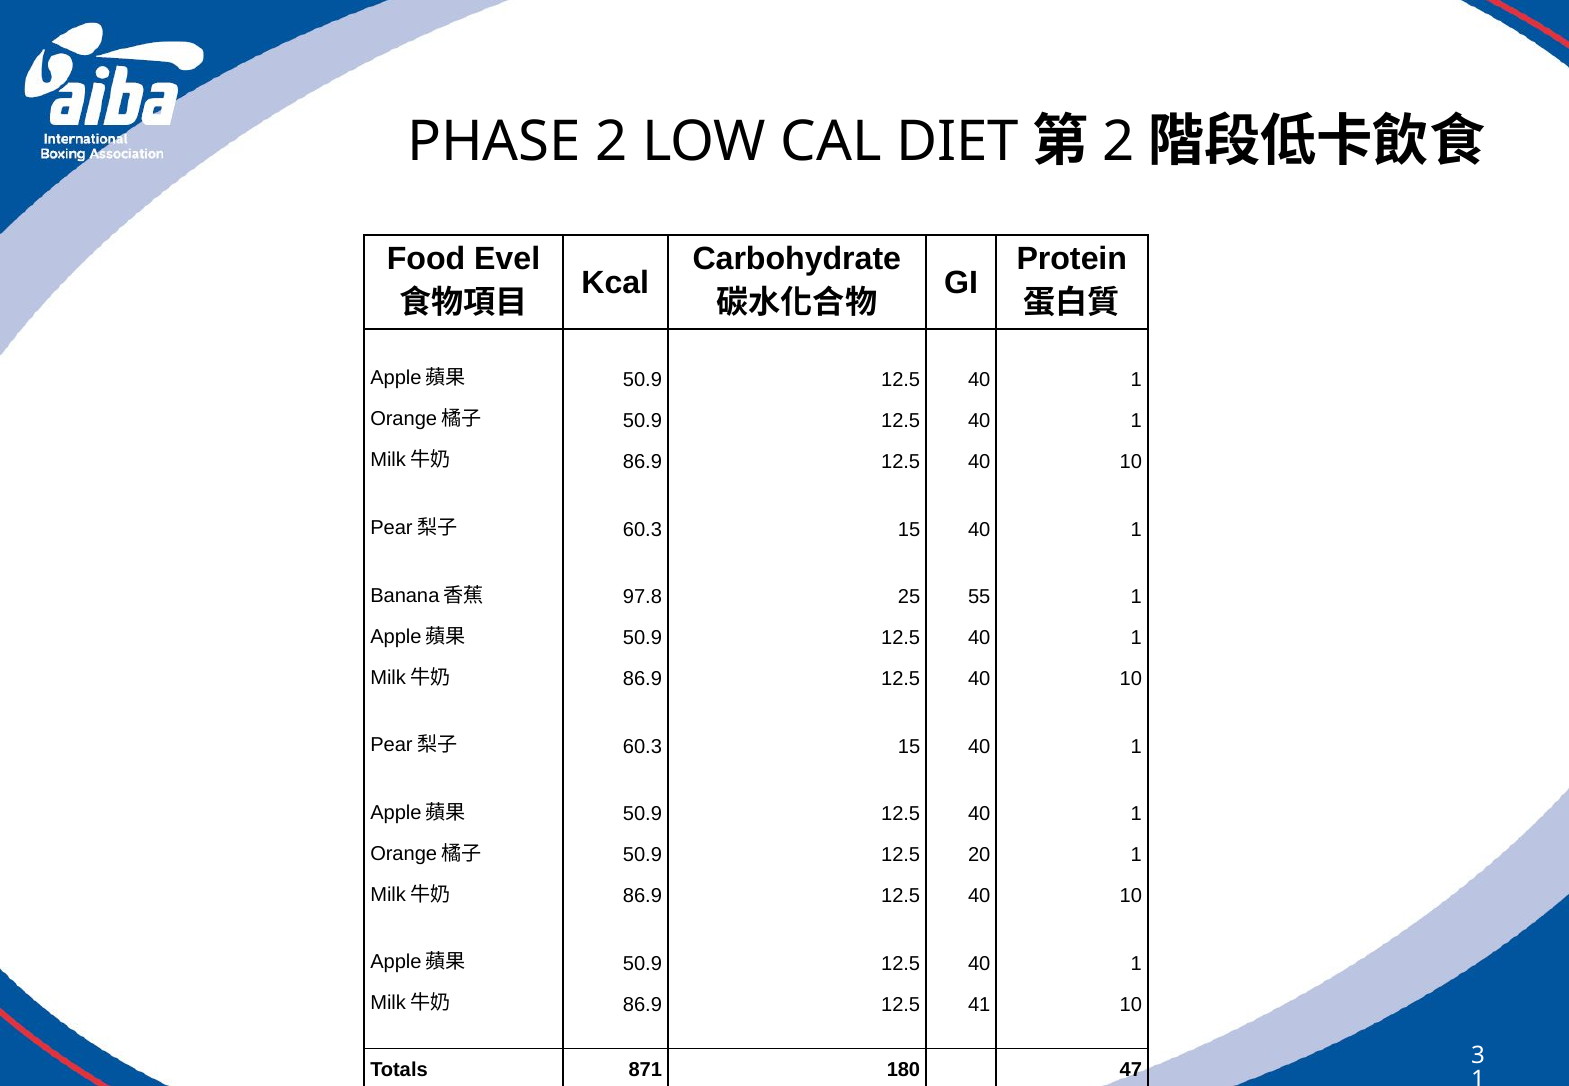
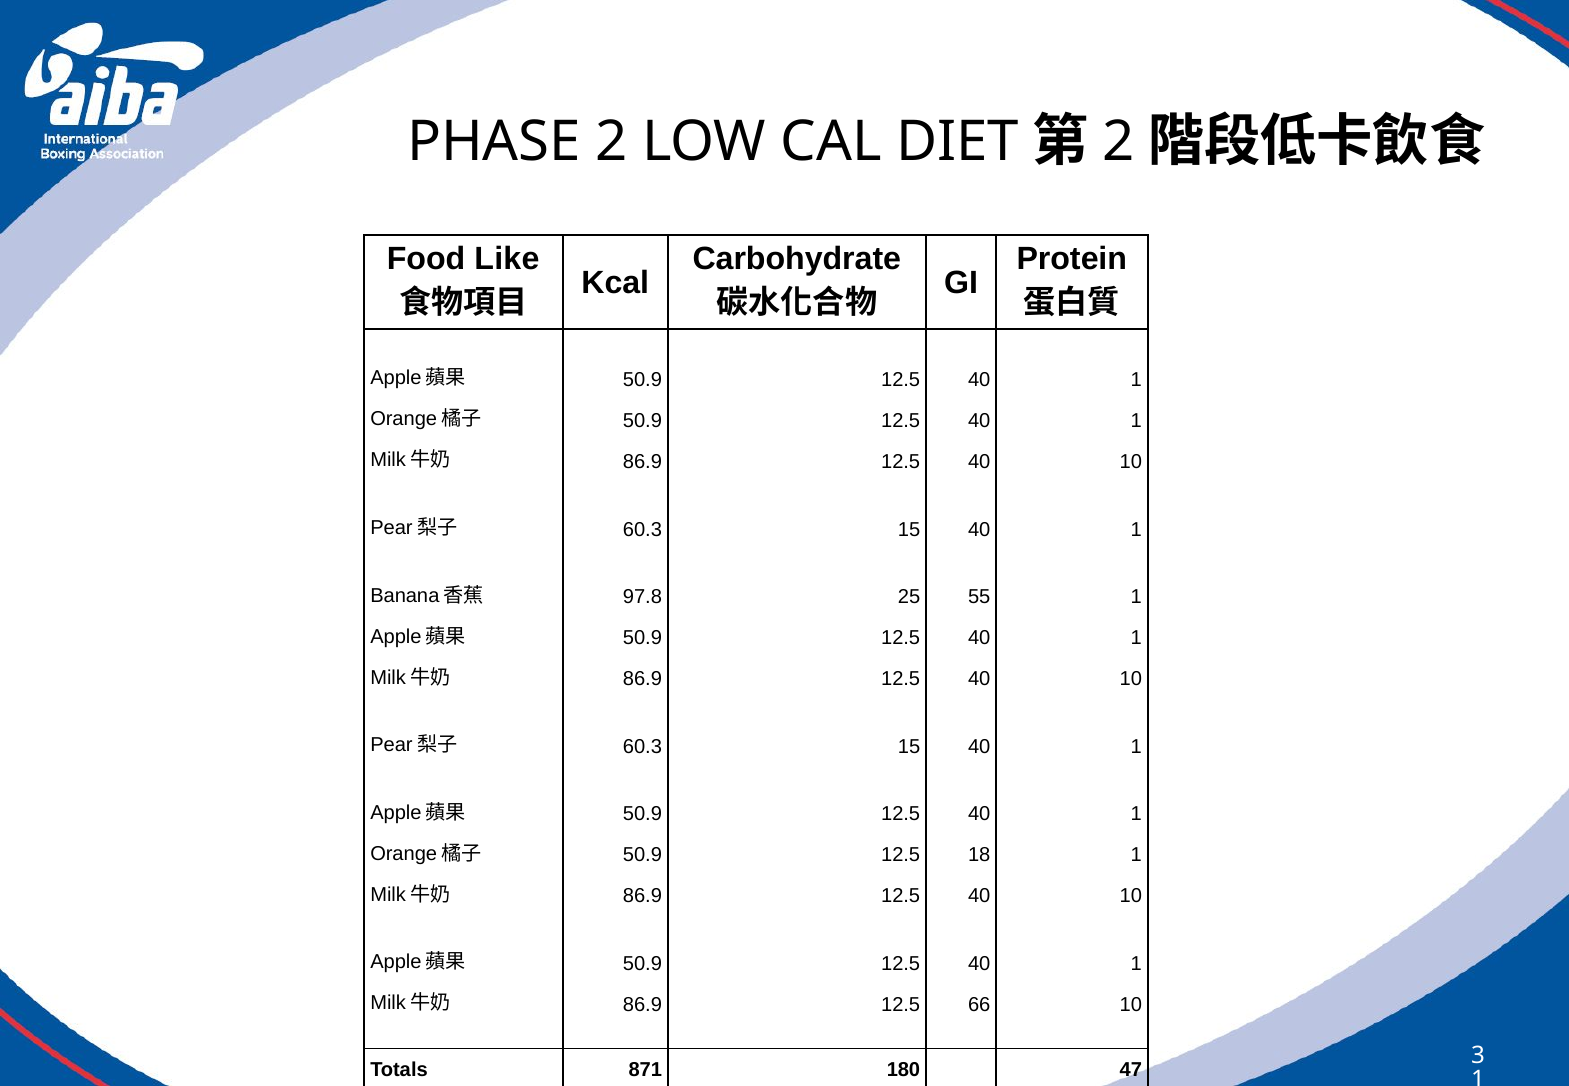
Evel: Evel -> Like (507, 259)
20: 20 -> 18 (979, 855)
41: 41 -> 66 (979, 1005)
